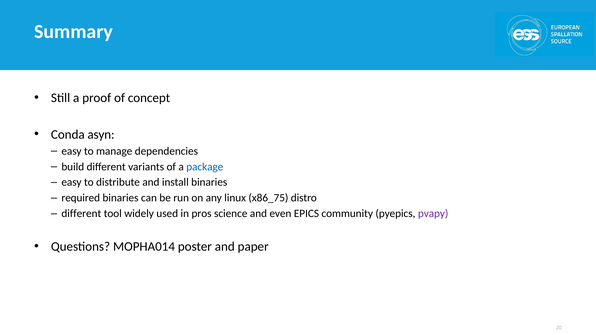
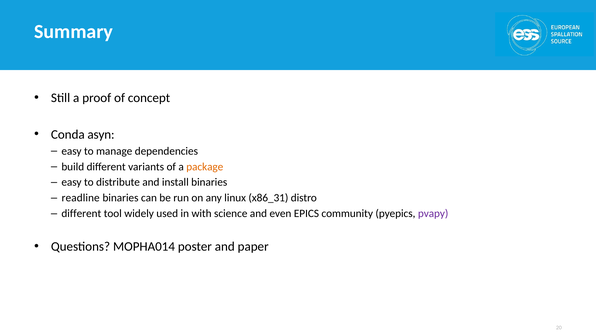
package colour: blue -> orange (205, 167)
required: required -> readline (81, 198)
x86_75: x86_75 -> x86_31 (268, 198)
pros: pros -> with (202, 214)
